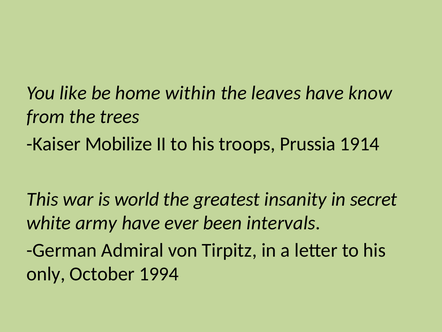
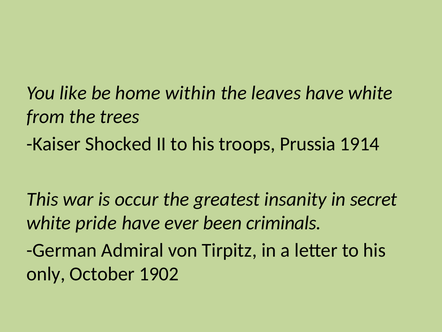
have know: know -> white (370, 93)
Mobilize: Mobilize -> Shocked (118, 144)
world: world -> occur (137, 199)
army: army -> pride (96, 223)
intervals: intervals -> criminals (284, 223)
1994: 1994 -> 1902 (159, 274)
